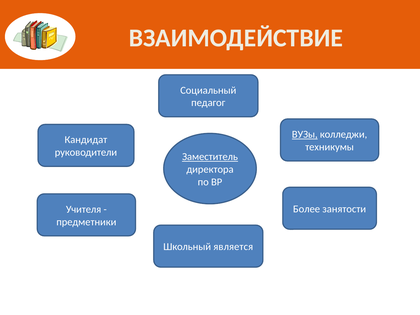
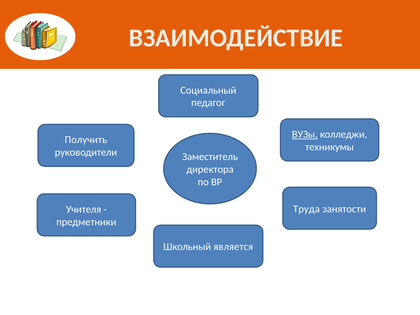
Кандидат: Кандидат -> Получить (86, 140)
Заместитель underline: present -> none (210, 157)
Более: Более -> Труда (306, 209)
